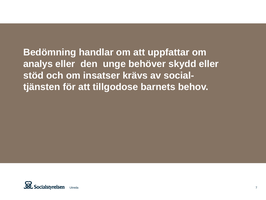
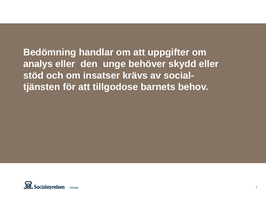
uppfattar: uppfattar -> uppgifter (169, 52)
